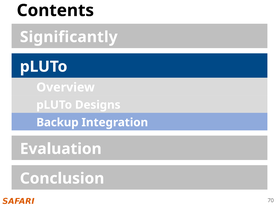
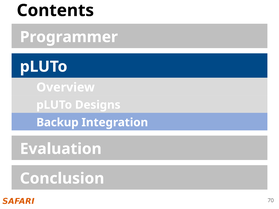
Significantly: Significantly -> Programmer (69, 37)
